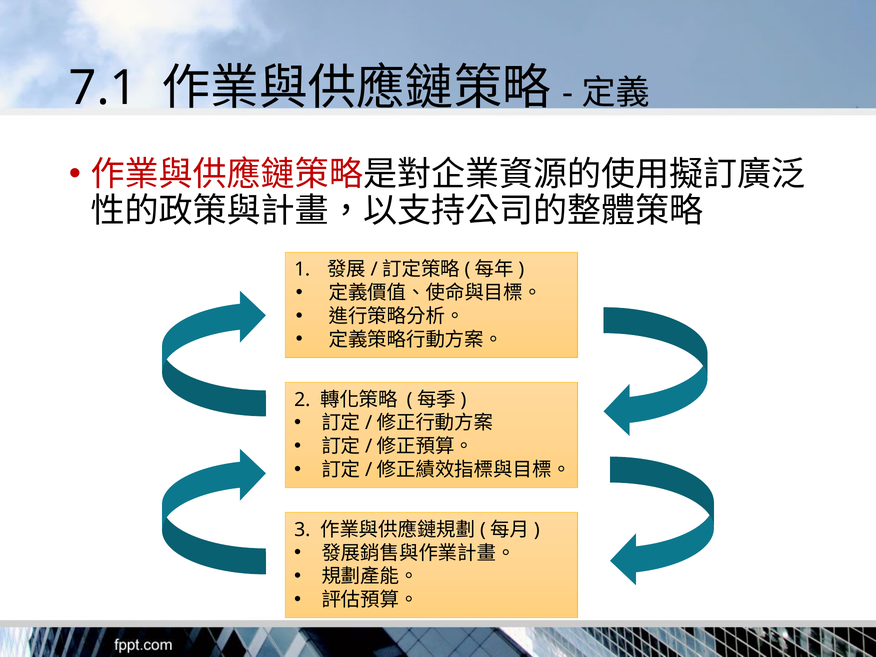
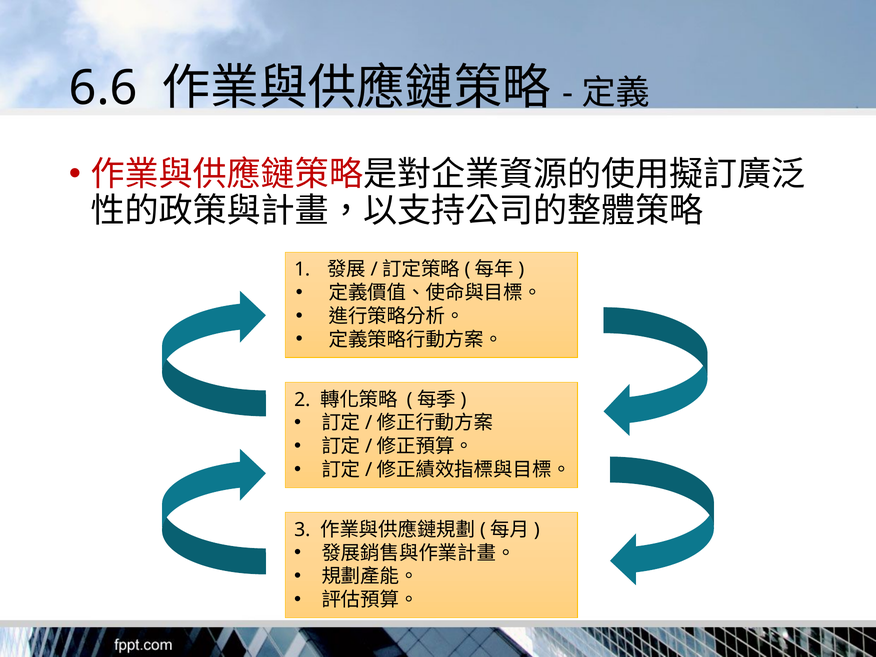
7.1: 7.1 -> 6.6 (103, 88)
